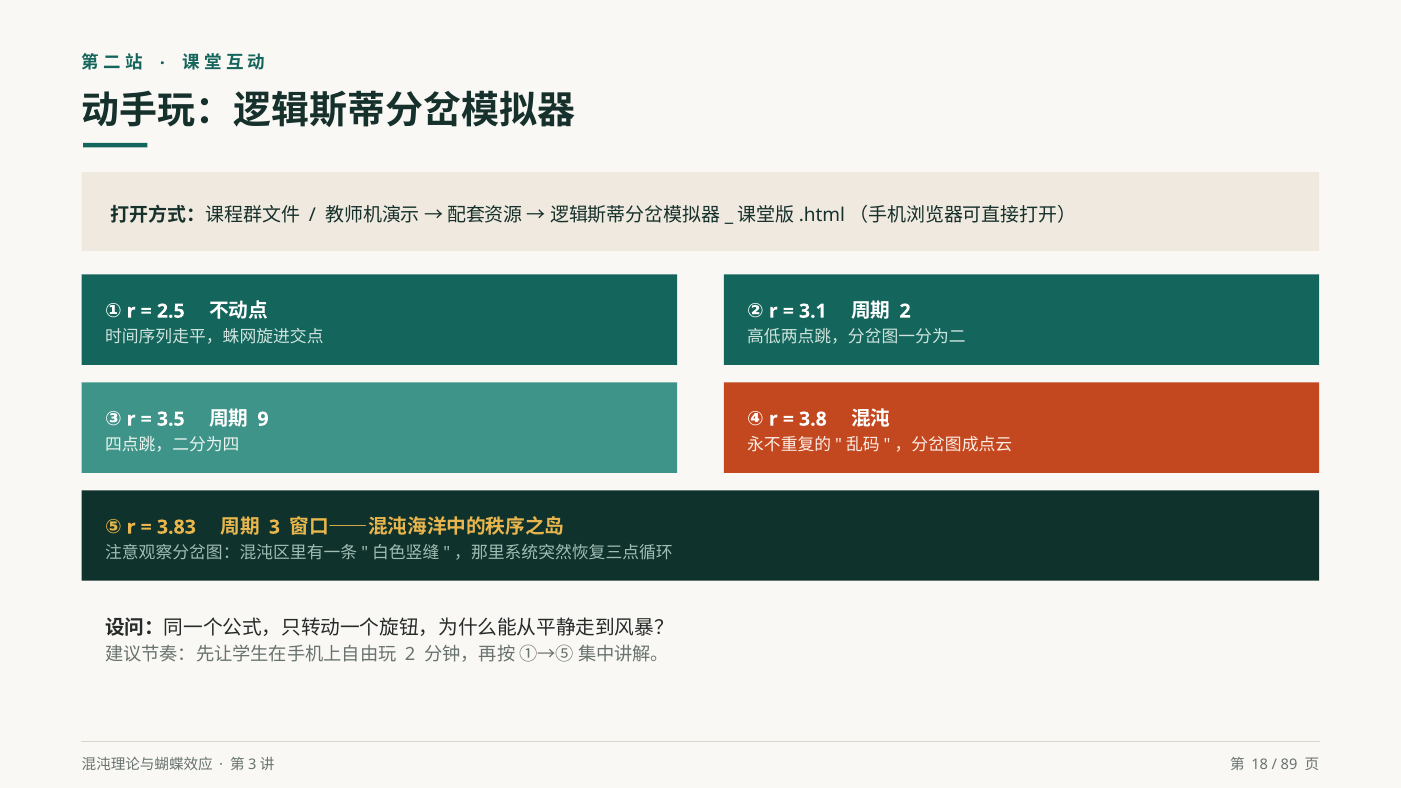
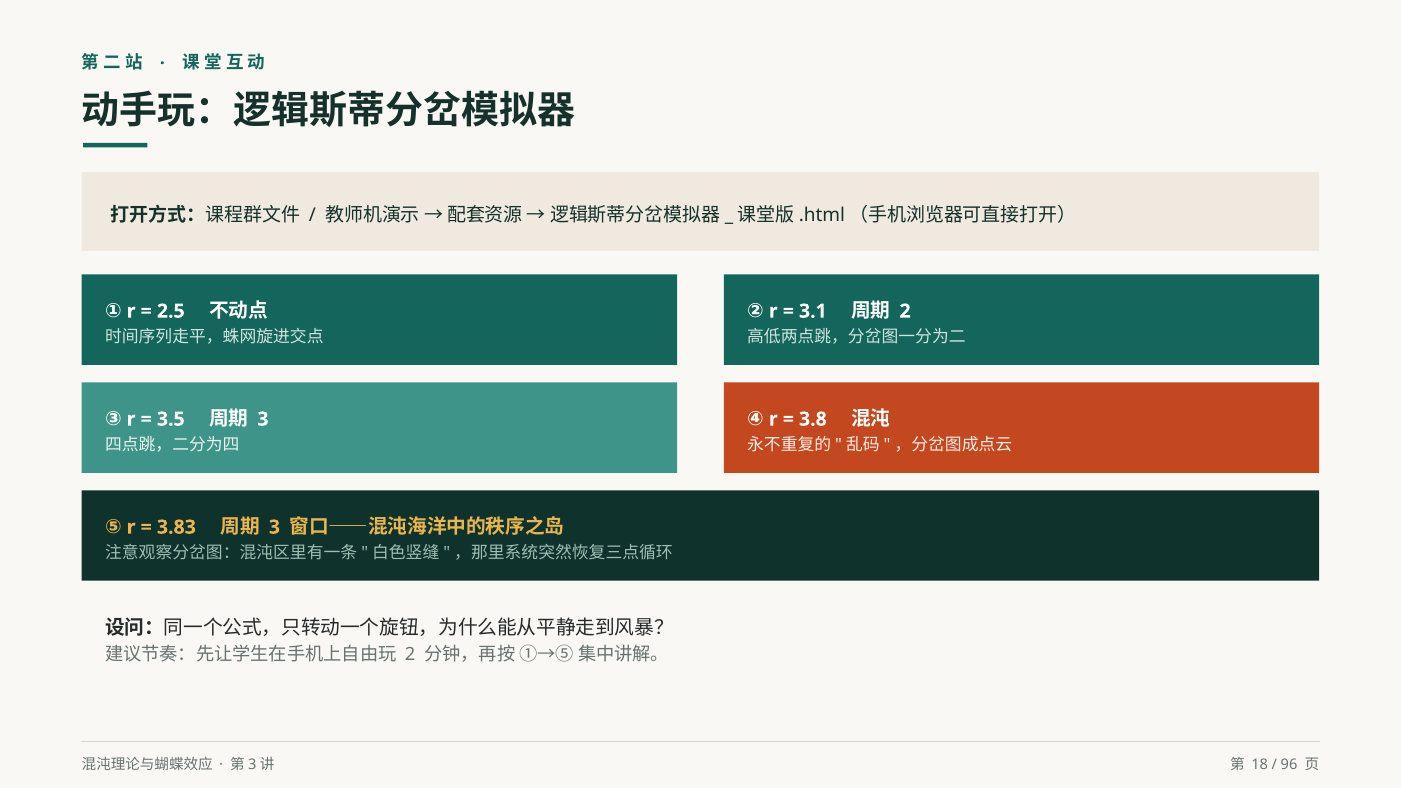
9: 9 -> 3 (263, 419)
89: 89 -> 96 (1289, 764)
